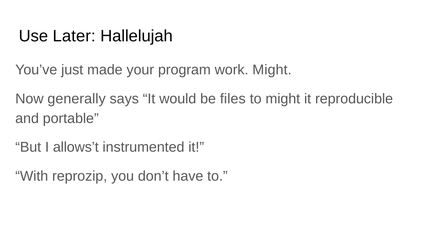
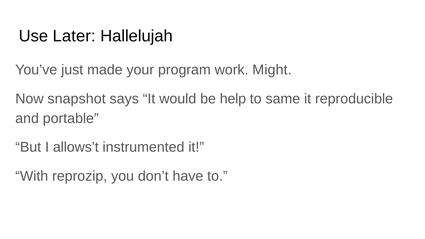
generally: generally -> snapshot (77, 99)
files: files -> help (233, 99)
to might: might -> same (283, 99)
